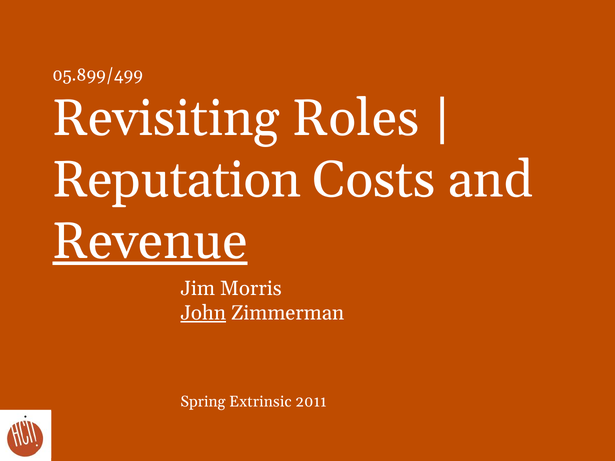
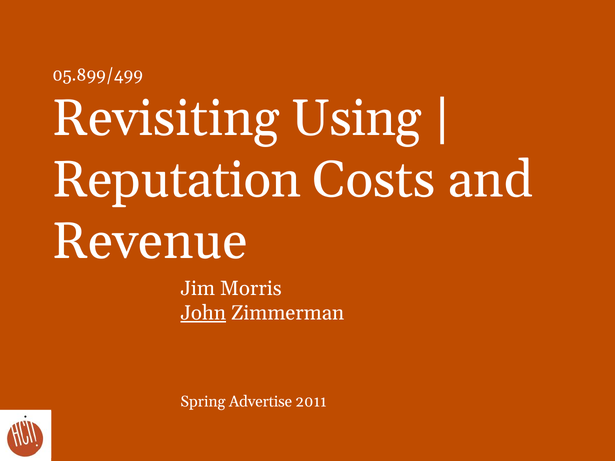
Roles: Roles -> Using (356, 118)
Revenue underline: present -> none (150, 241)
Extrinsic: Extrinsic -> Advertise (261, 402)
